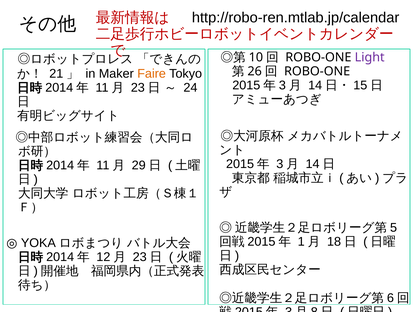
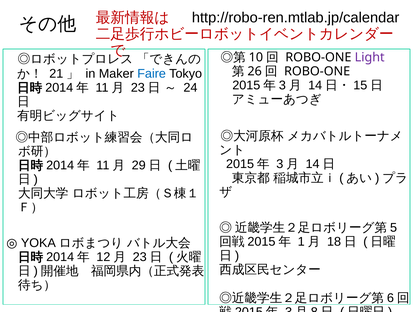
Faire colour: orange -> blue (152, 74)
